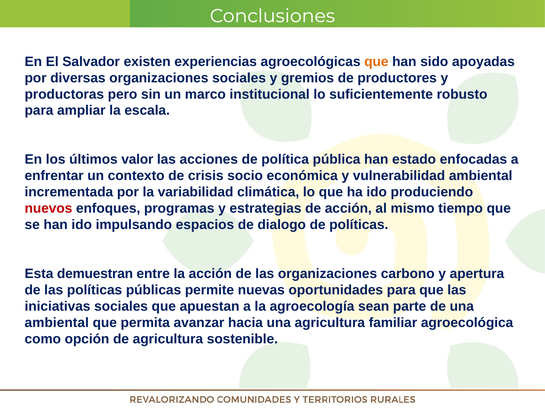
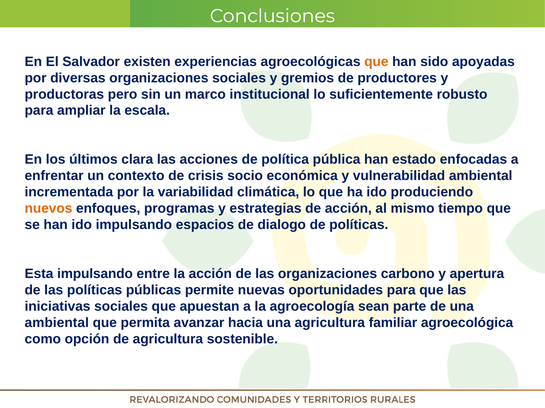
valor: valor -> clara (137, 160)
nuevos colour: red -> orange (48, 209)
Esta demuestran: demuestran -> impulsando (95, 274)
